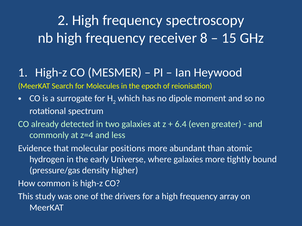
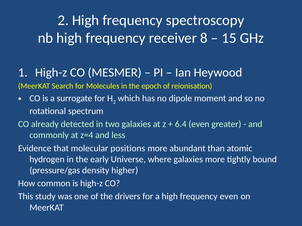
frequency array: array -> even (229, 197)
